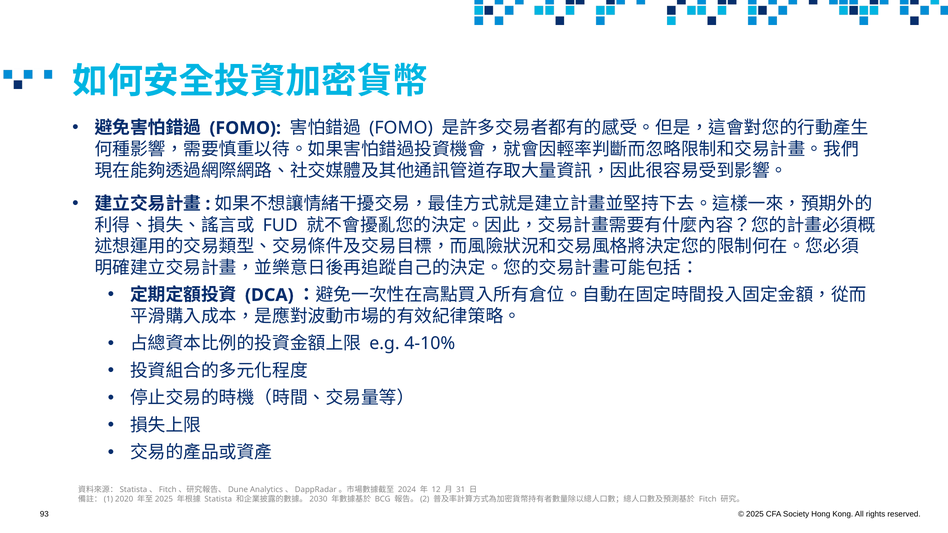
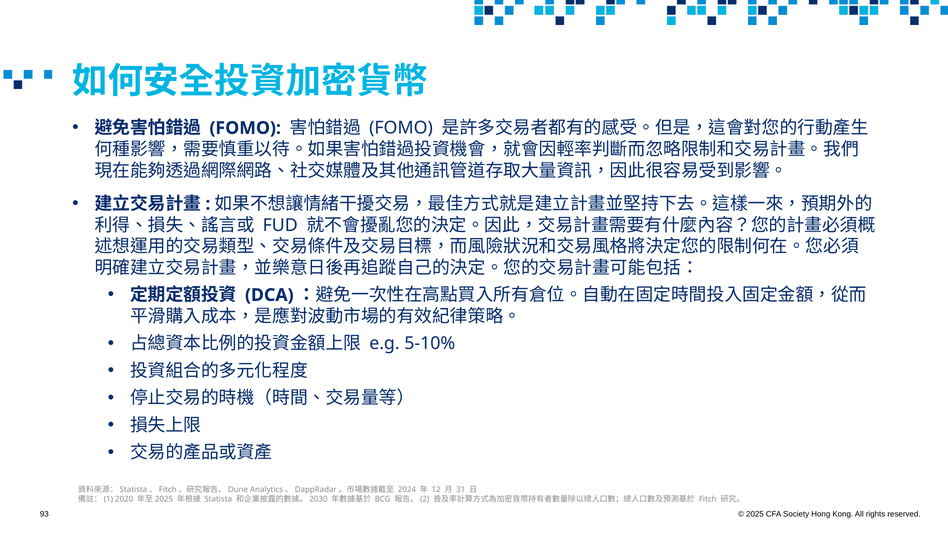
4-10%: 4-10% -> 5-10% (430, 344)
